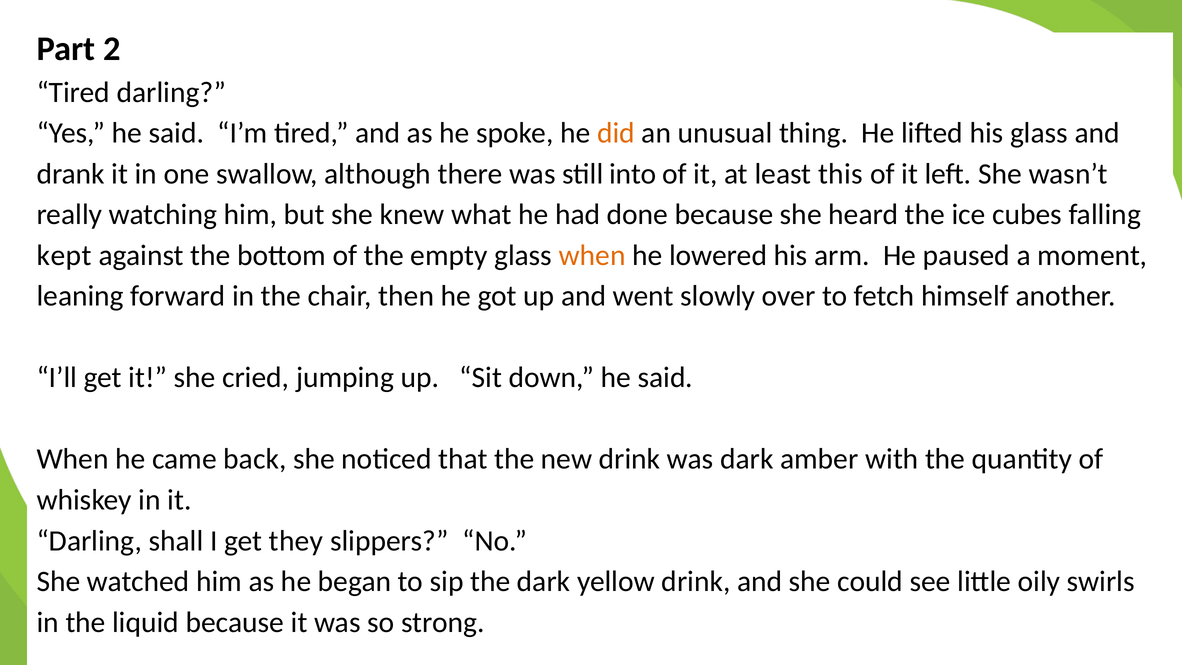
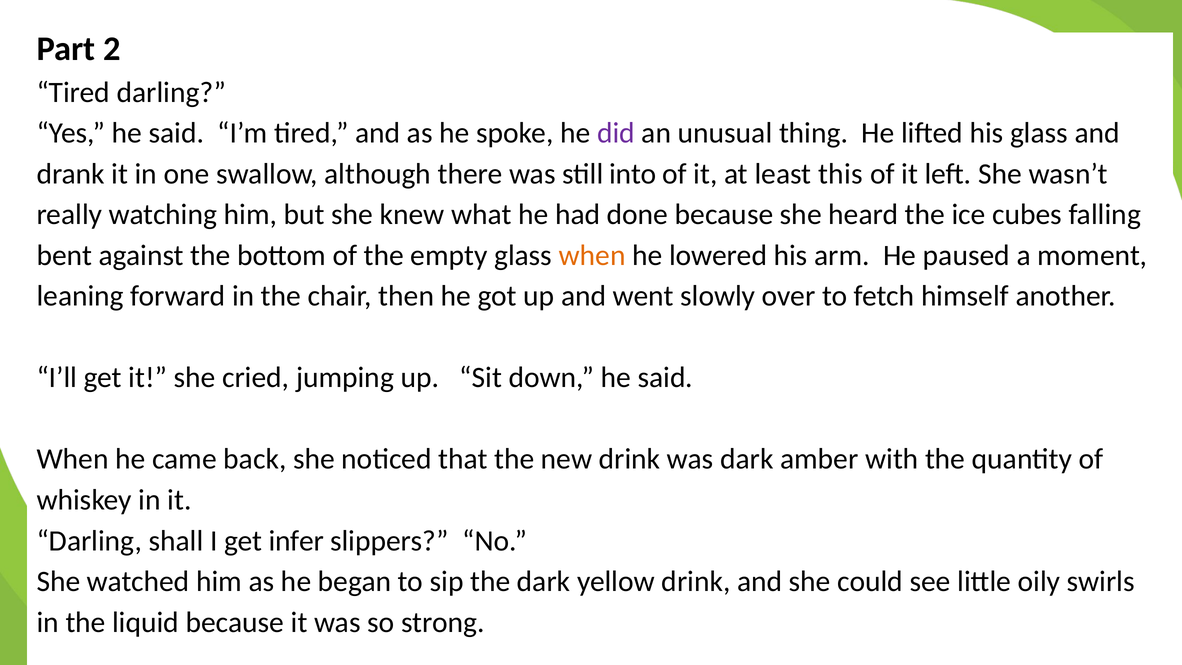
did colour: orange -> purple (616, 133)
kept: kept -> bent (64, 255)
they: they -> infer (296, 541)
